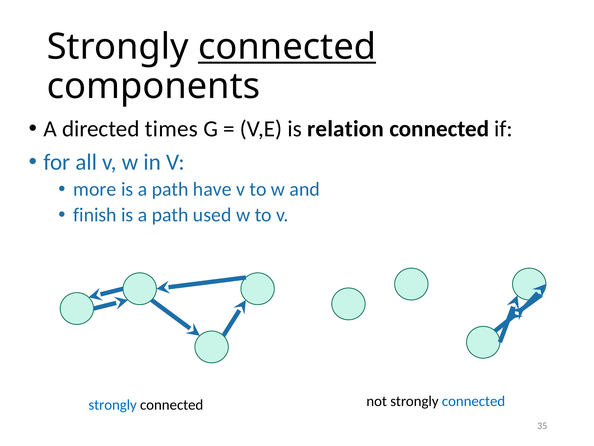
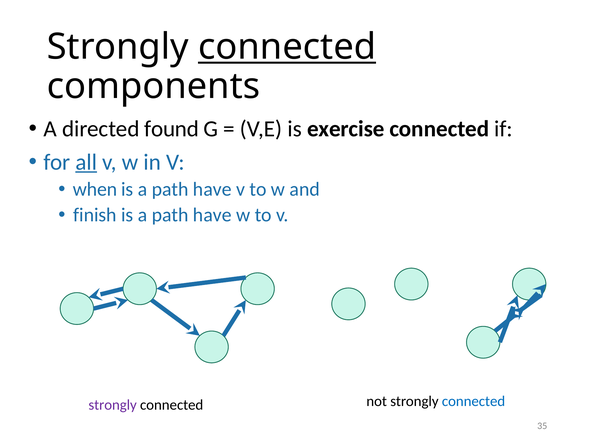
times: times -> found (172, 129)
relation: relation -> exercise (346, 129)
all underline: none -> present (86, 162)
more: more -> when (95, 189)
used: used -> have (212, 215)
strongly colour: blue -> purple (113, 405)
